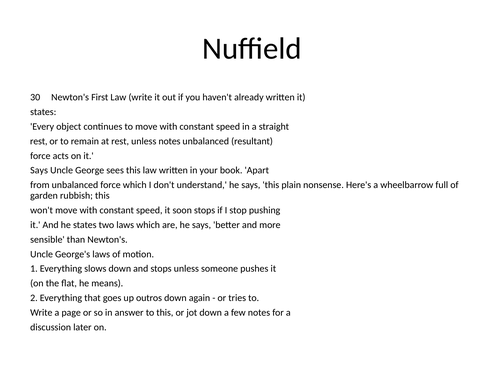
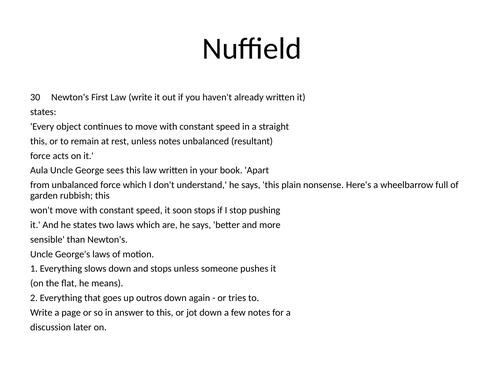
rest: rest -> this (39, 141)
Says: Says -> Aula (39, 170)
